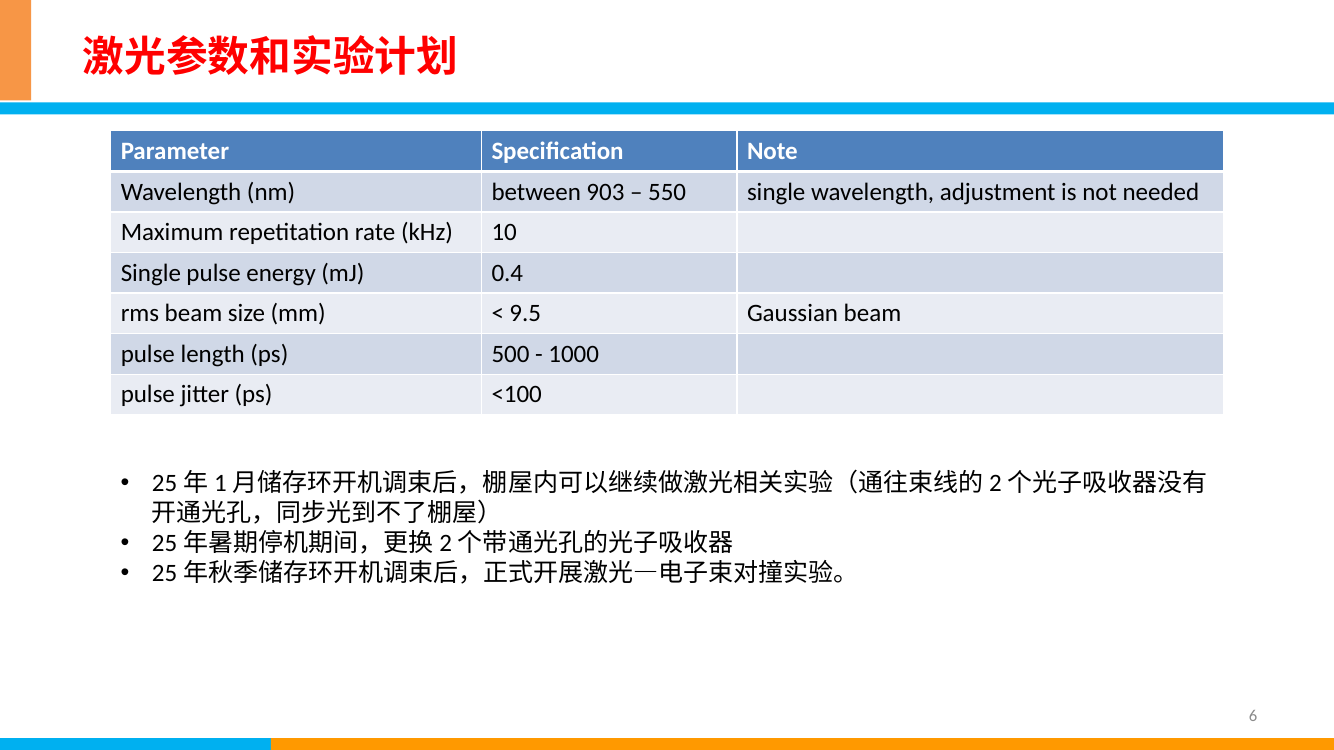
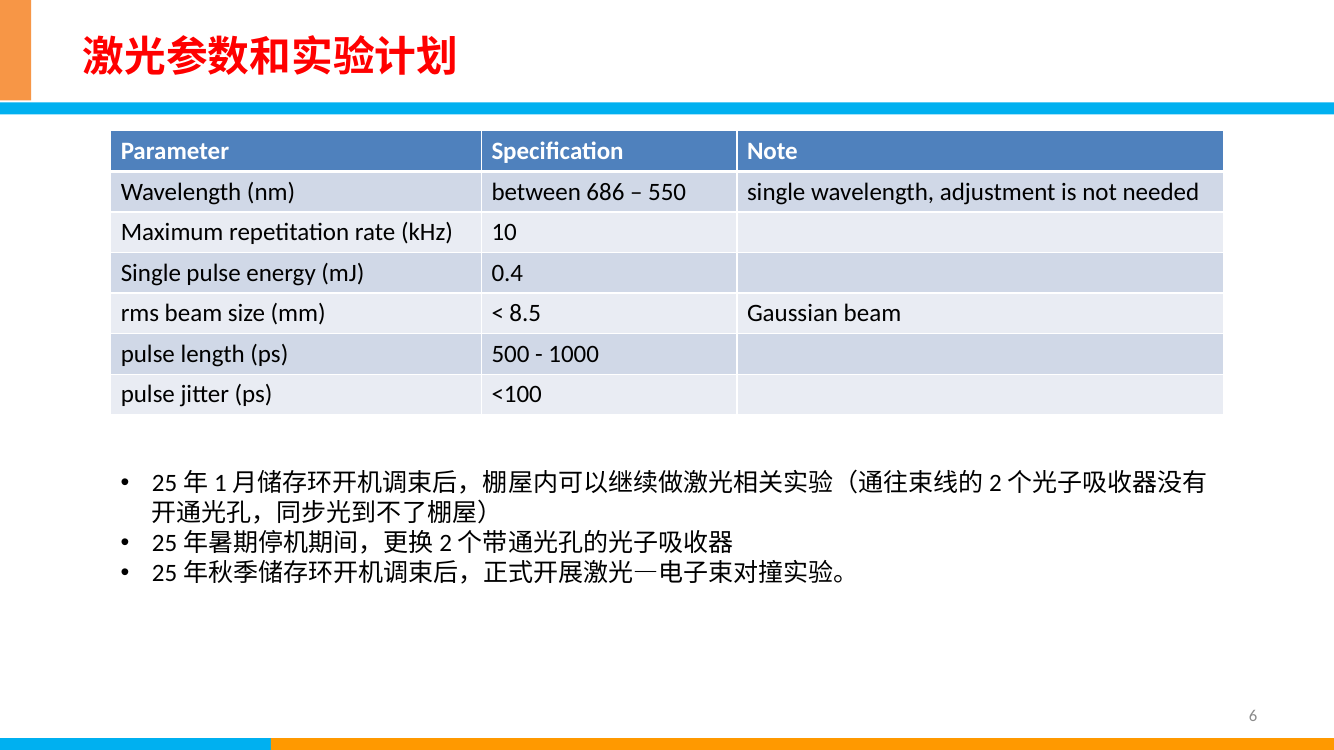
903: 903 -> 686 (605, 192)
9.5: 9.5 -> 8.5 (525, 314)
